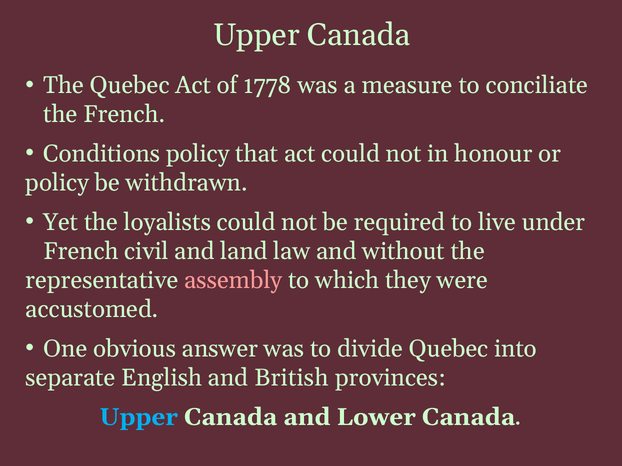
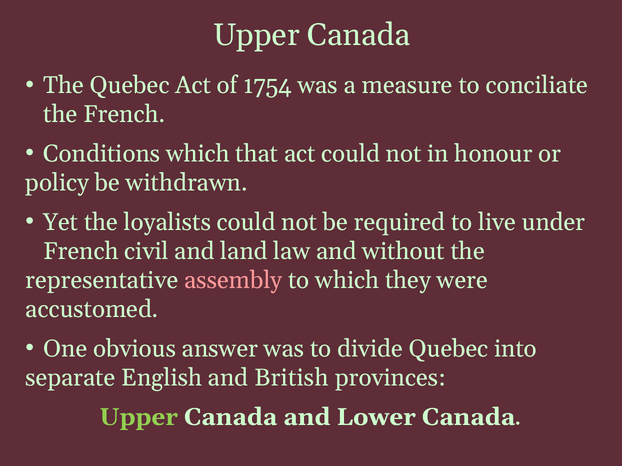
1778: 1778 -> 1754 (268, 85)
Conditions policy: policy -> which (198, 154)
Upper colour: light blue -> light green (139, 417)
